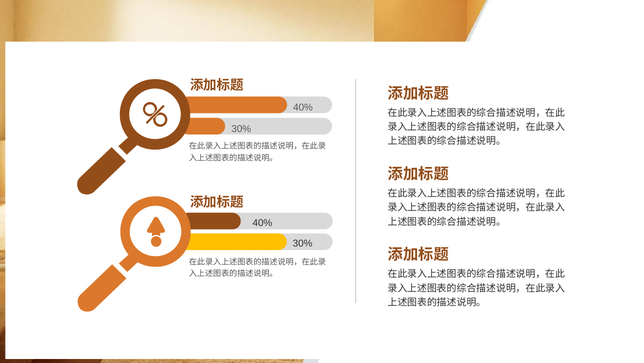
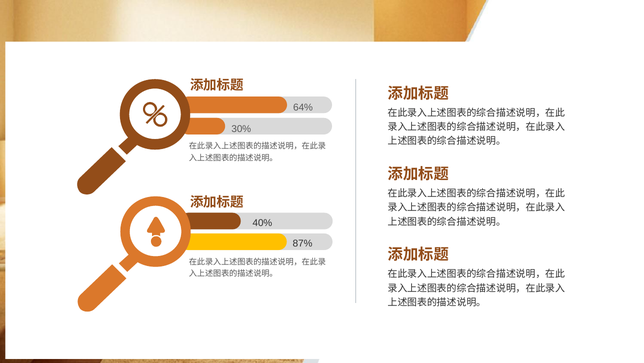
40%: 40% -> 64% (303, 107)
30%: 30% -> 87% (303, 243)
